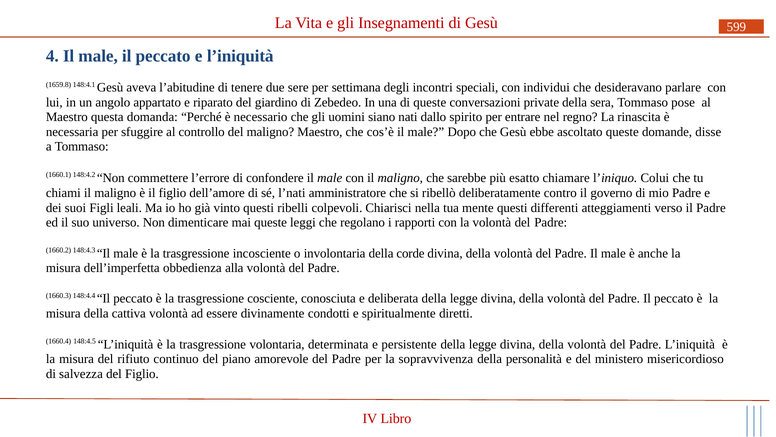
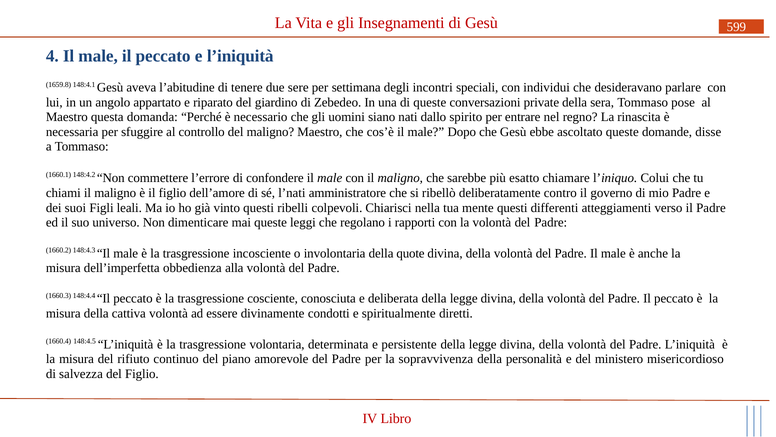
corde: corde -> quote (411, 253)
